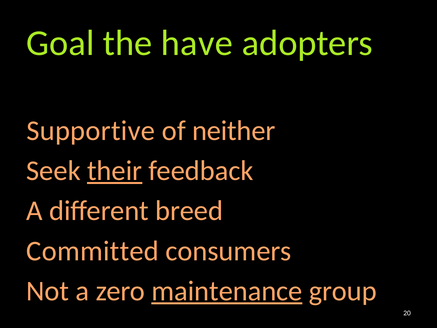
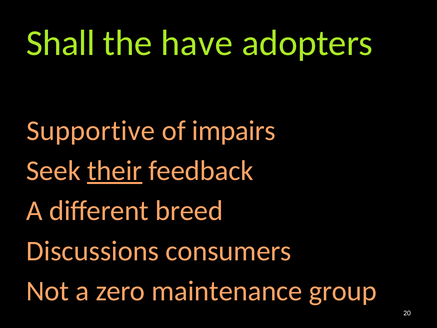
Goal: Goal -> Shall (61, 43)
neither: neither -> impairs (234, 131)
Committed: Committed -> Discussions (93, 251)
maintenance underline: present -> none (227, 291)
